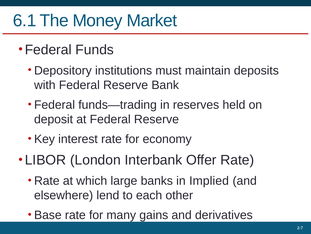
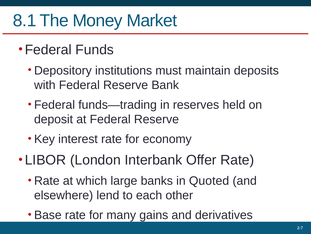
6.1: 6.1 -> 8.1 (25, 21)
Implied: Implied -> Quoted (209, 180)
